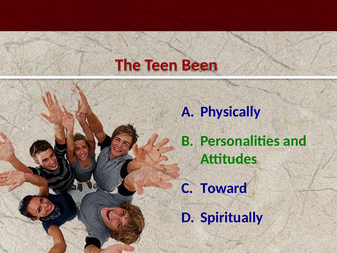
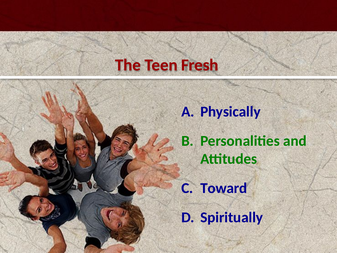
Been: Been -> Fresh (200, 65)
